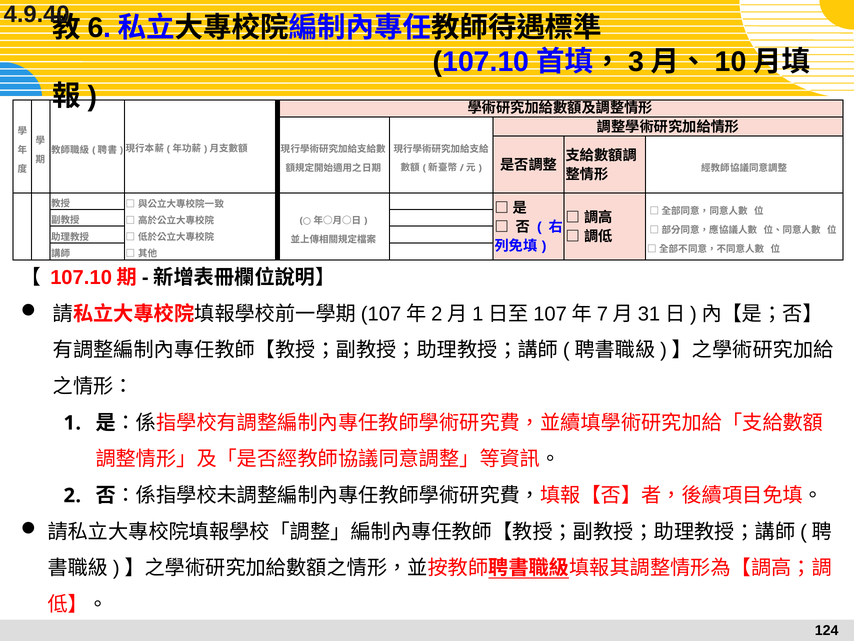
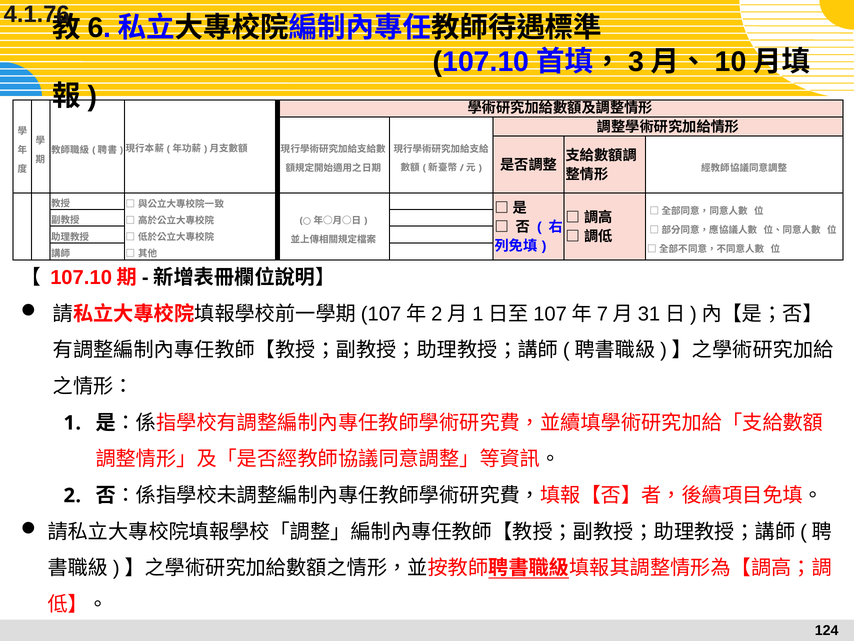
4.9.40: 4.9.40 -> 4.1.76 (37, 14)
